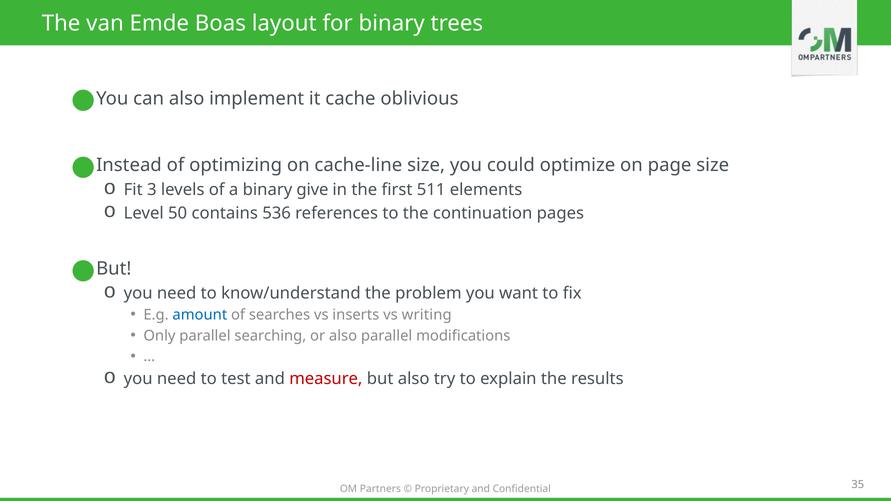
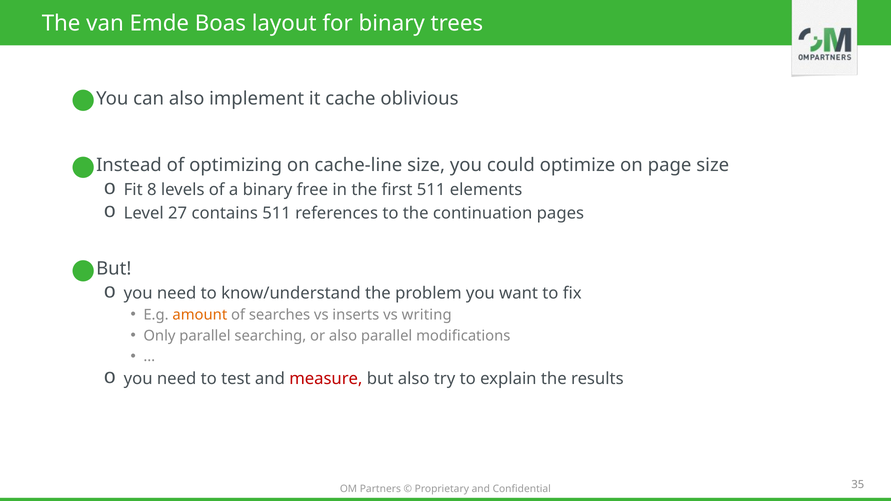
3: 3 -> 8 (152, 190)
give: give -> free (312, 190)
50: 50 -> 27 (178, 213)
contains 536: 536 -> 511 (277, 213)
amount colour: blue -> orange (200, 315)
